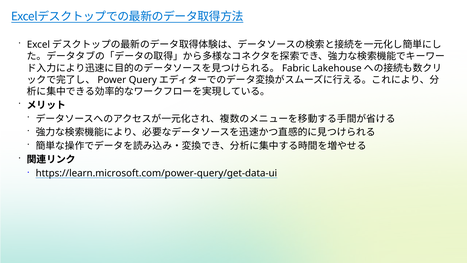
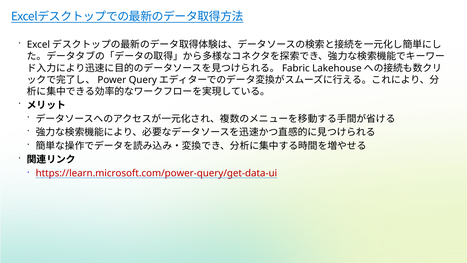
https://learn.microsoft.com/power-query/get-data-ui colour: black -> red (156, 173)
